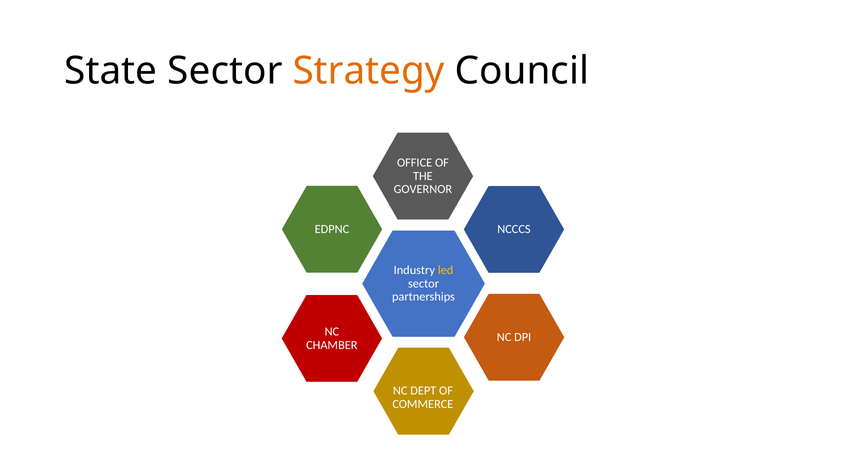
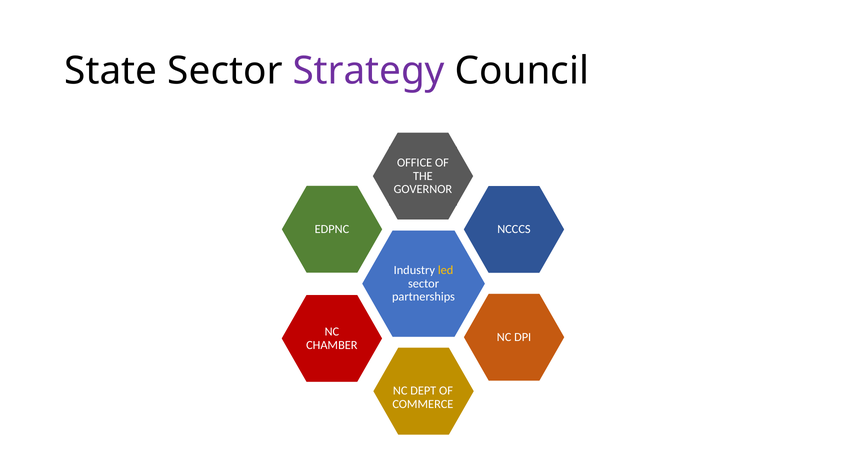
Strategy colour: orange -> purple (369, 71)
